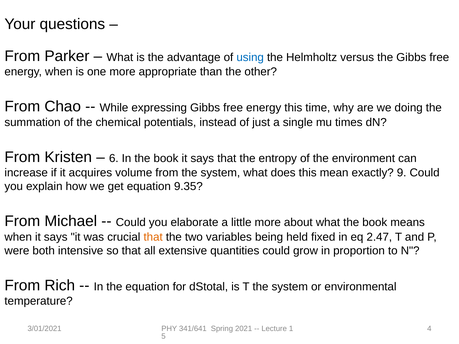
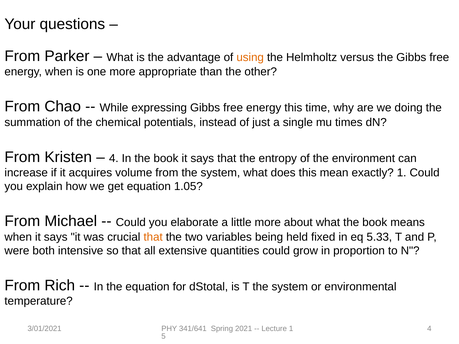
using colour: blue -> orange (250, 57)
6: 6 -> 4 (114, 158)
exactly 9: 9 -> 1 (402, 173)
9.35: 9.35 -> 1.05 (188, 187)
2.47: 2.47 -> 5.33 (379, 237)
